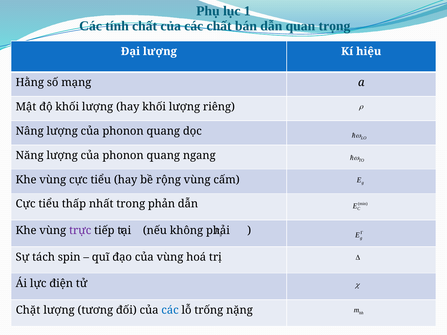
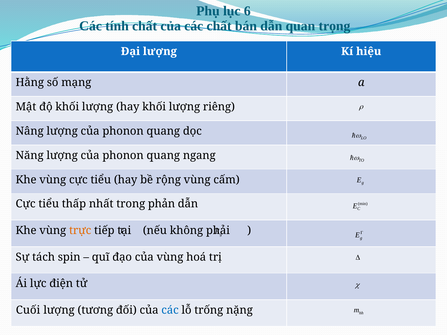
1: 1 -> 6 (247, 11)
trực colour: purple -> orange (80, 231)
Chặt: Chặt -> Cuối (28, 310)
